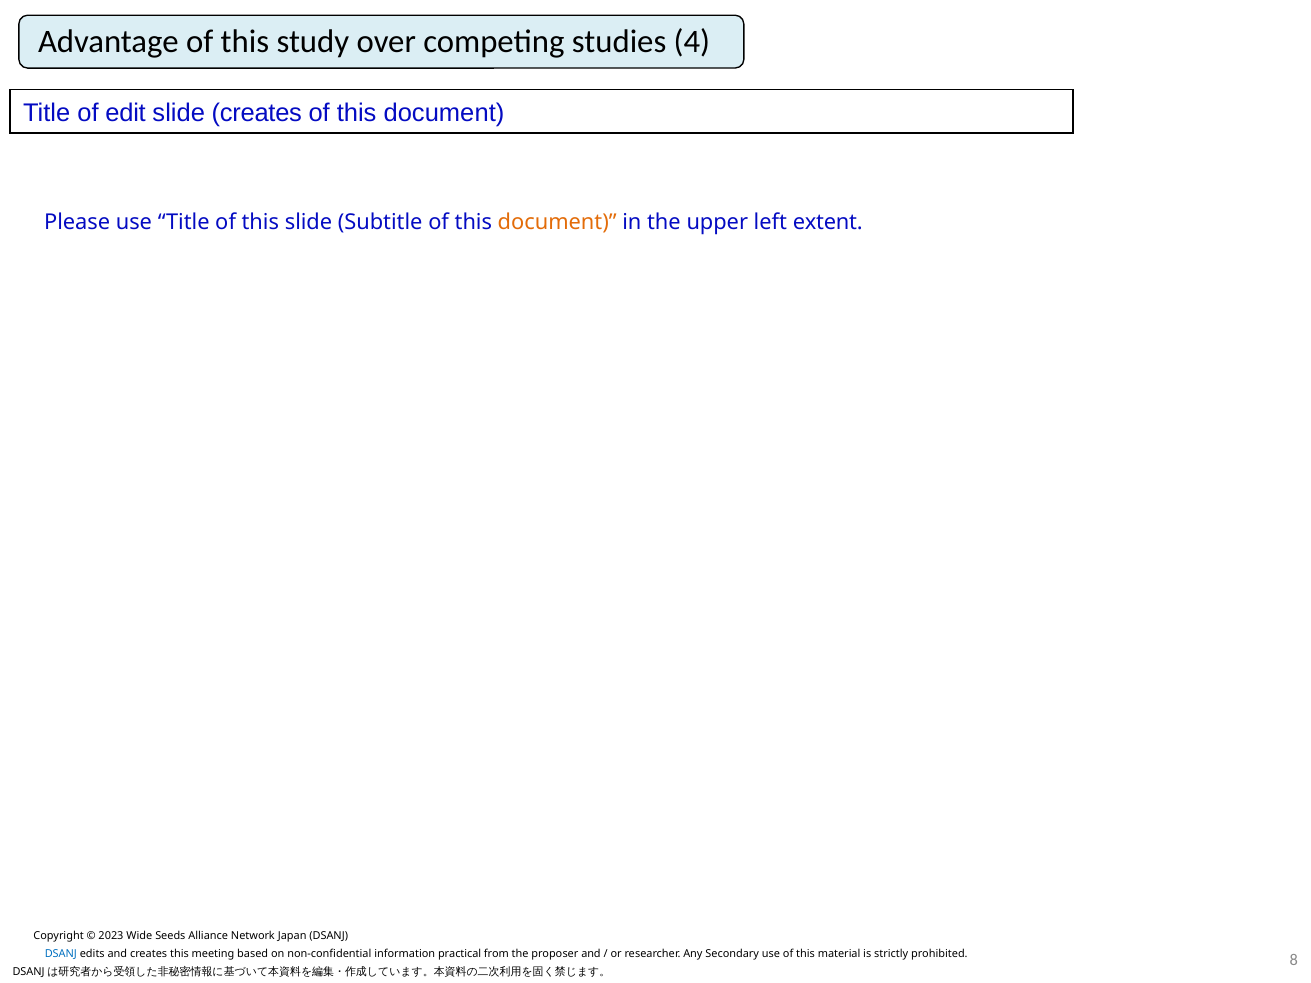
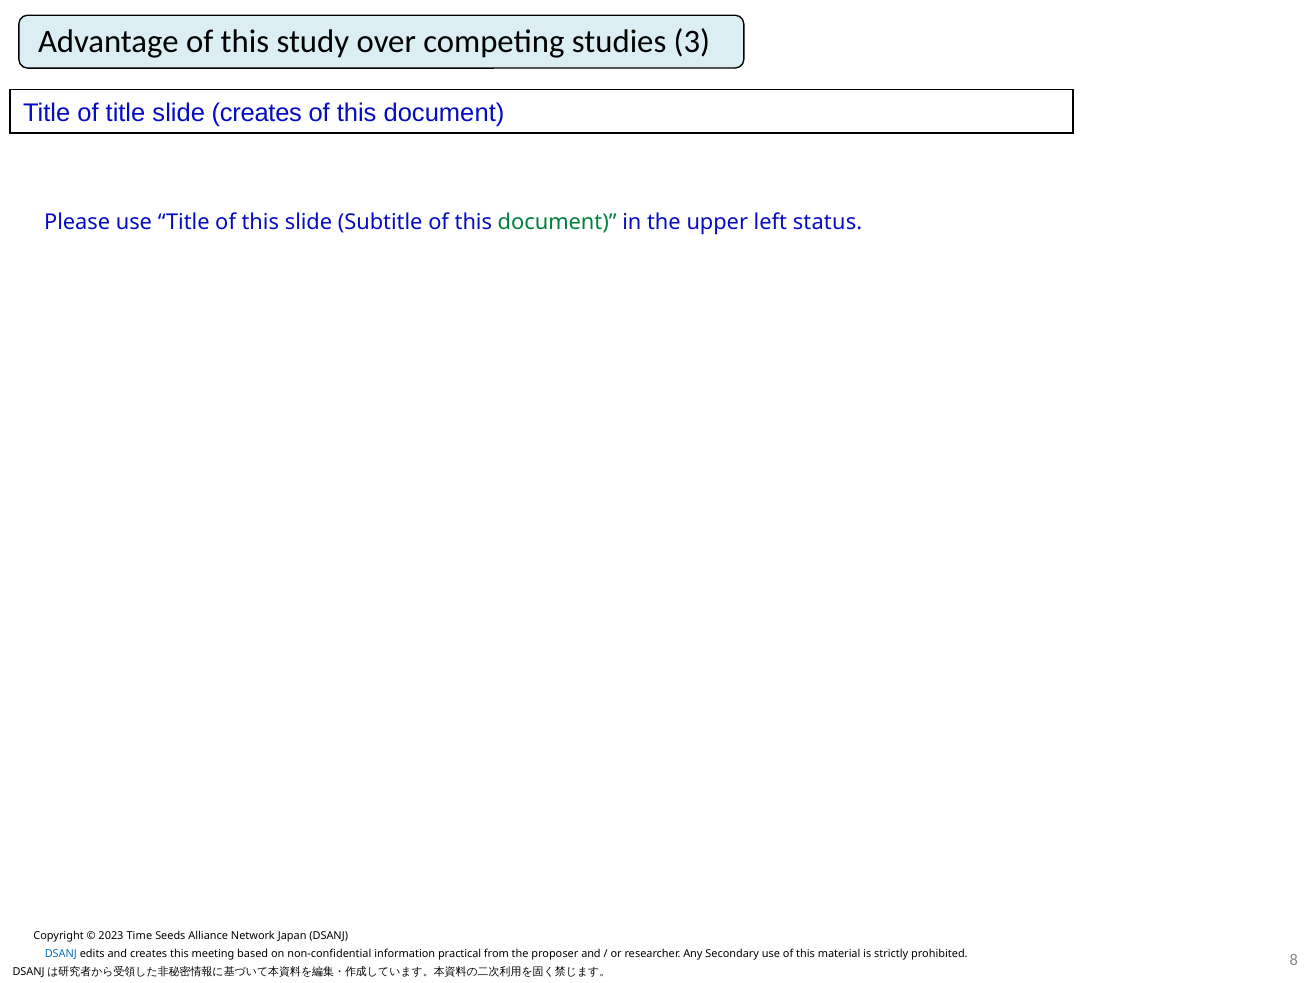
4: 4 -> 3 (692, 42)
of edit: edit -> title (126, 113)
document colour: orange -> green (557, 223)
extent: extent -> status (828, 223)
Wide: Wide -> Time (139, 936)
